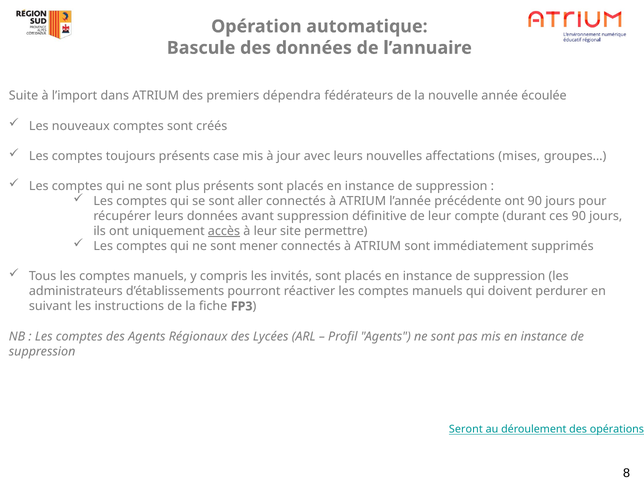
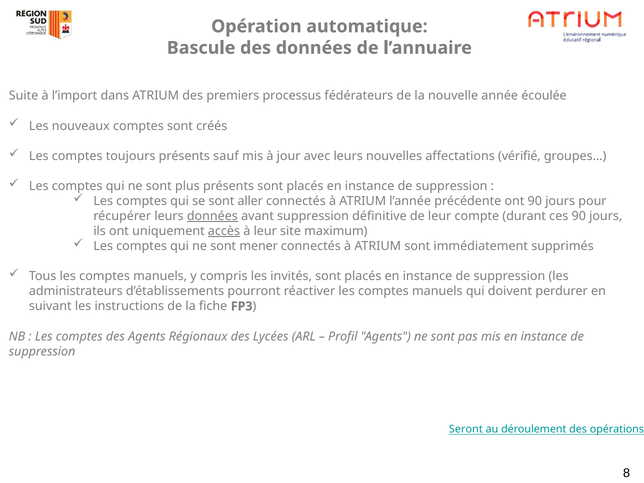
dépendra: dépendra -> processus (292, 96)
case: case -> sauf (226, 156)
mises: mises -> vérifié (519, 156)
données underline: none -> present (212, 216)
permettre: permettre -> maximum (336, 231)
